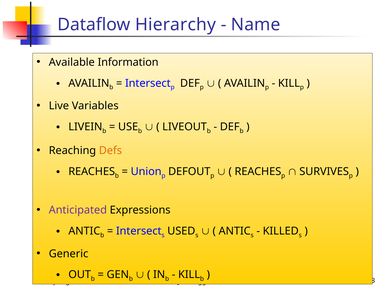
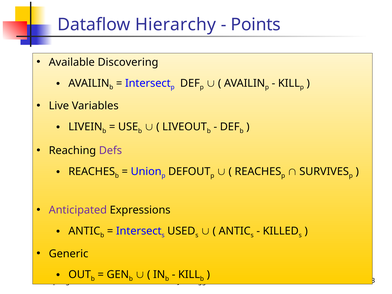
Name: Name -> Points (256, 25)
Information: Information -> Discovering (128, 62)
Defs colour: orange -> purple (110, 151)
